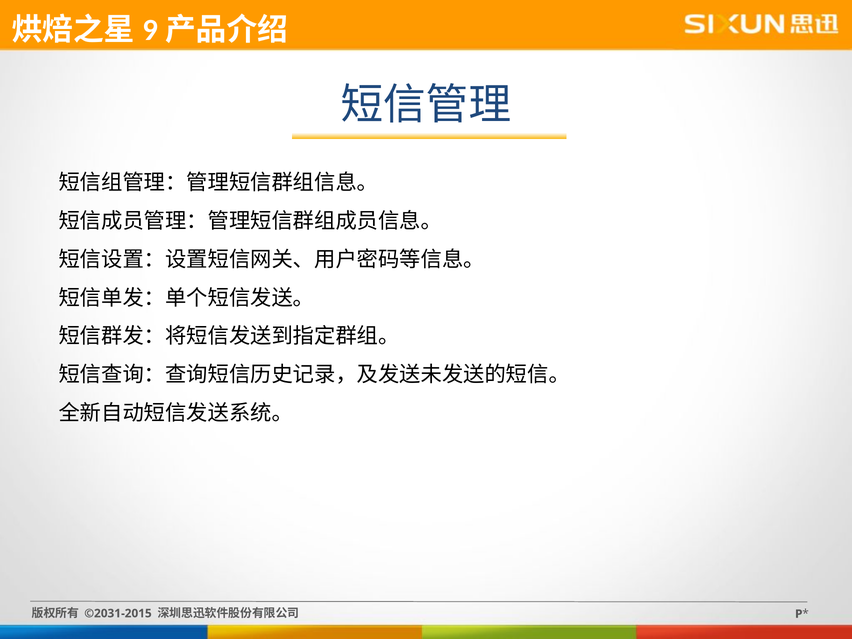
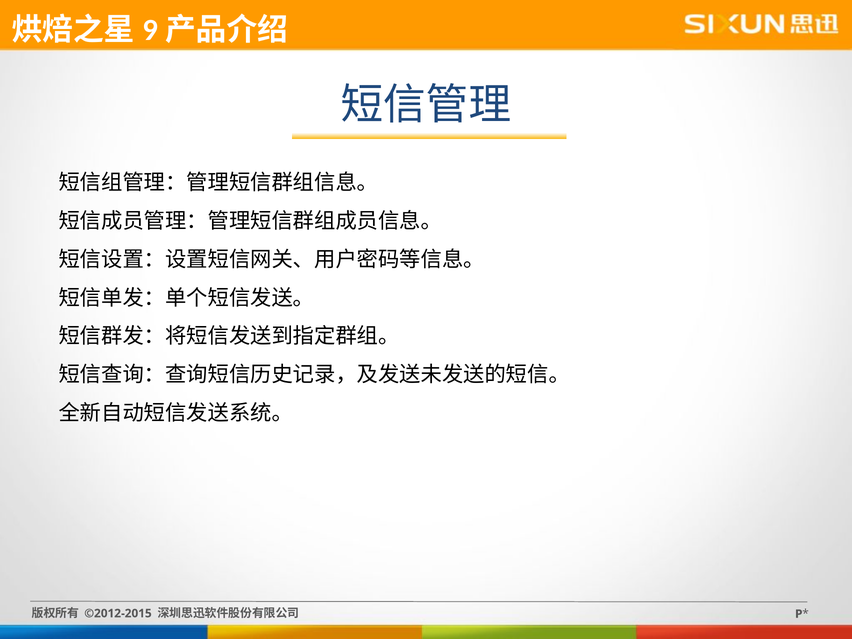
©2031-2015: ©2031-2015 -> ©2012-2015 (118, 613)
